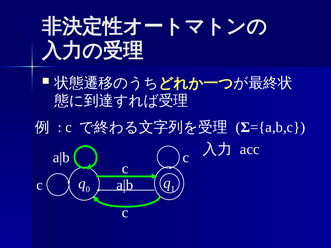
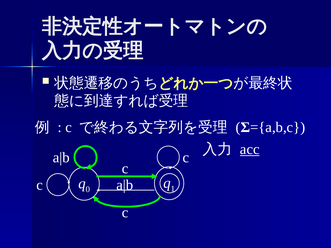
acc underline: none -> present (250, 149)
